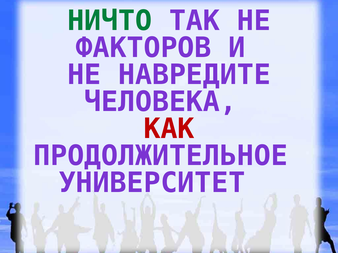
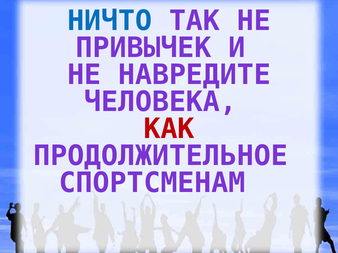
НИЧТО colour: green -> blue (110, 21)
ФАКТОРОВ: ФАКТОРОВ -> ПРИВЫЧЕК (144, 48)
УНИВЕРСИТЕТ: УНИВЕРСИТЕТ -> СПОРТСМЕНАМ (152, 183)
